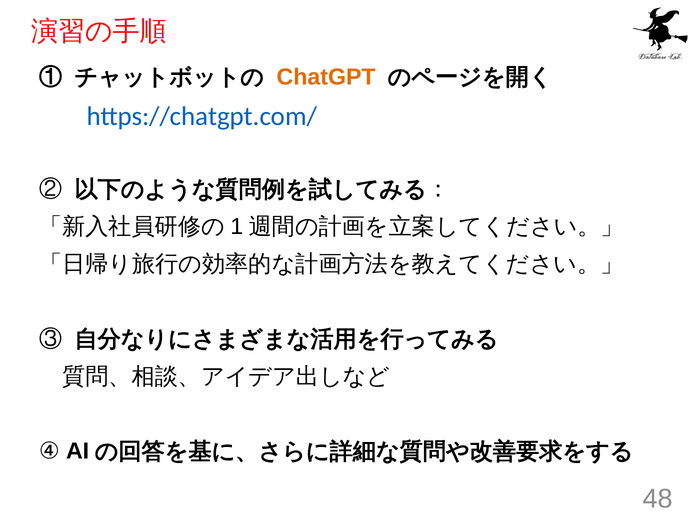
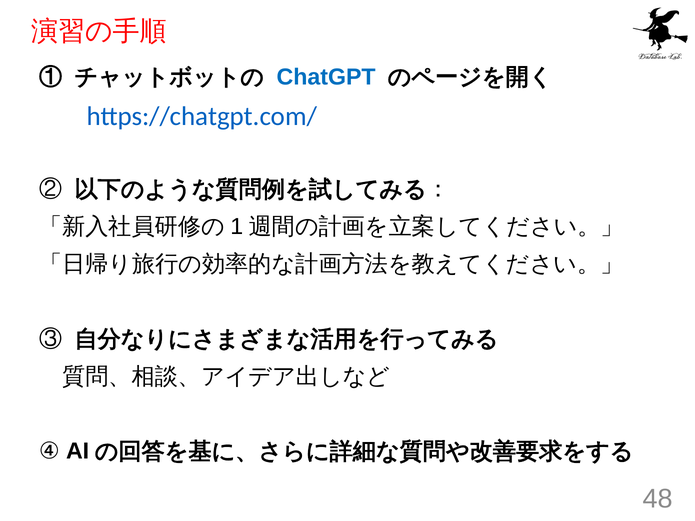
ChatGPT colour: orange -> blue (326, 77)
